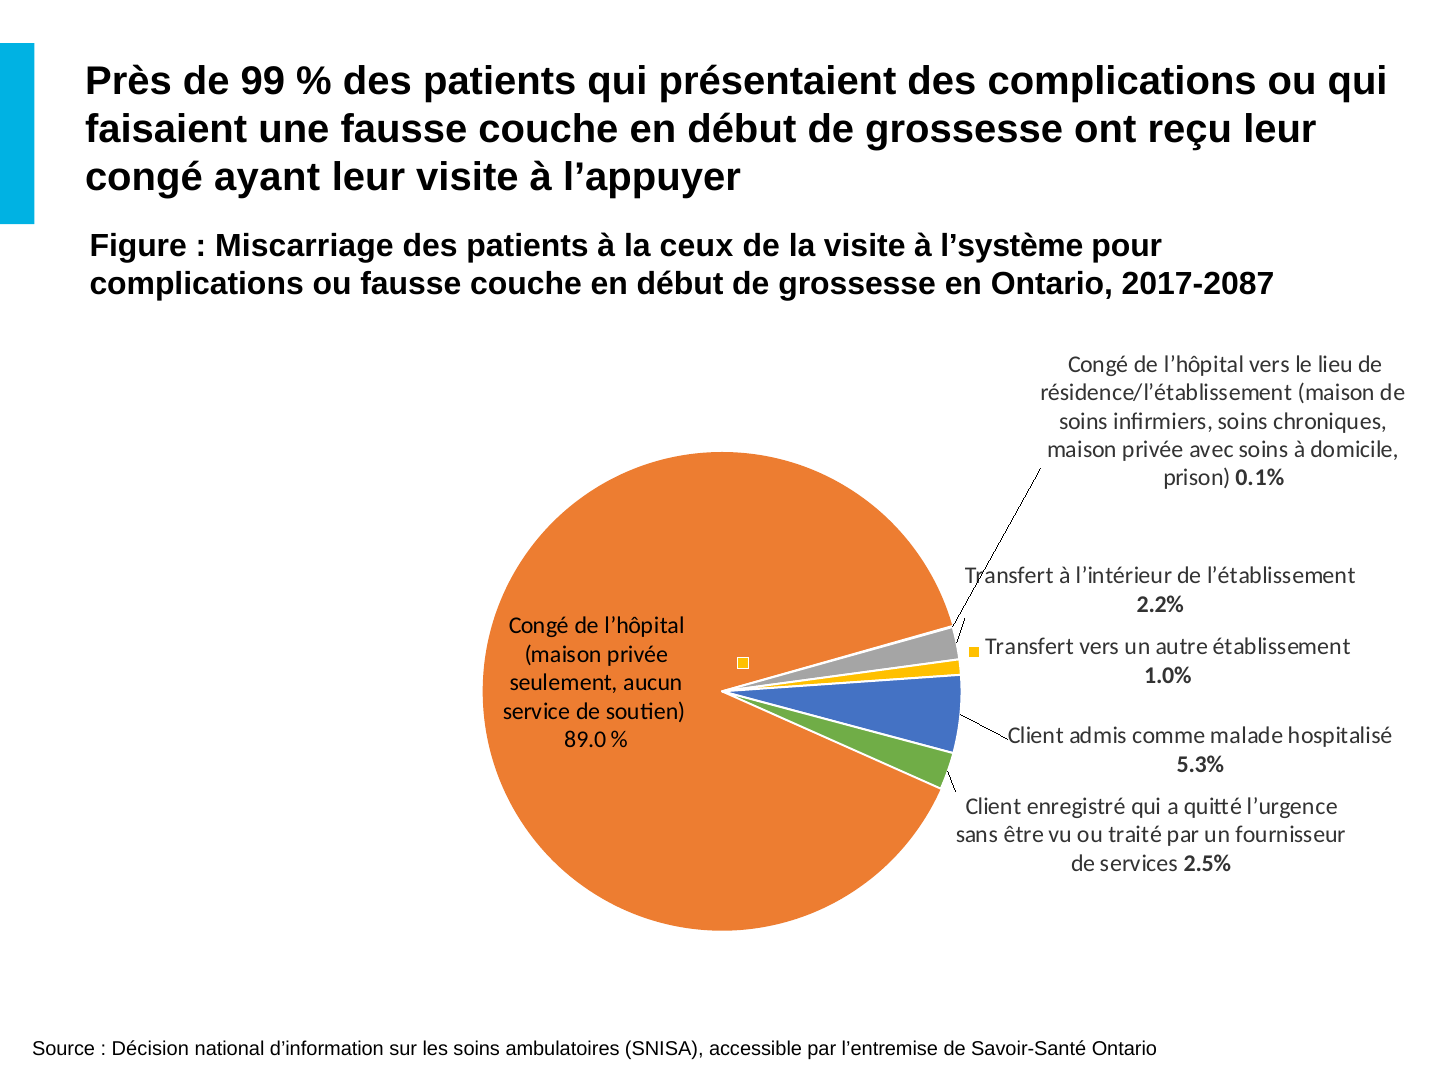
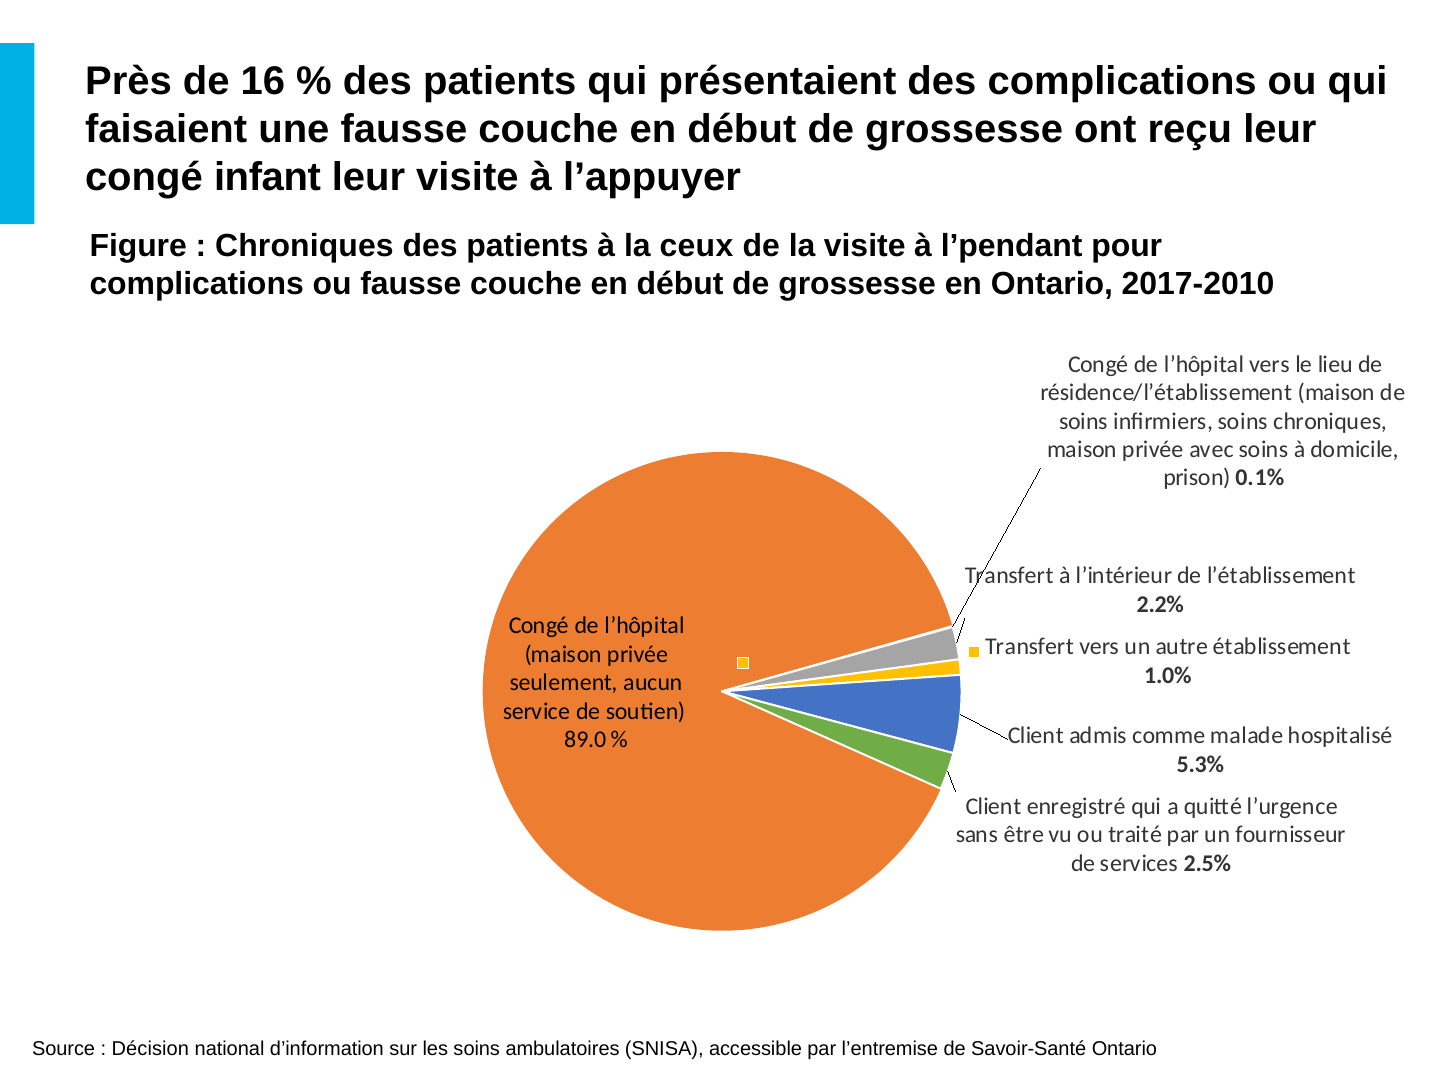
99: 99 -> 16 (263, 81)
ayant: ayant -> infant (268, 177)
Miscarriage: Miscarriage -> Chroniques (304, 246)
l’système: l’système -> l’pendant (1012, 246)
2017-2087: 2017-2087 -> 2017-2010 (1198, 284)
